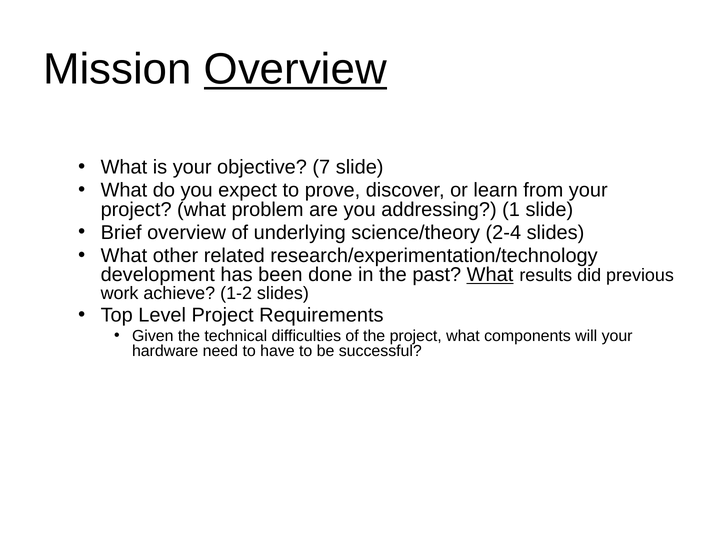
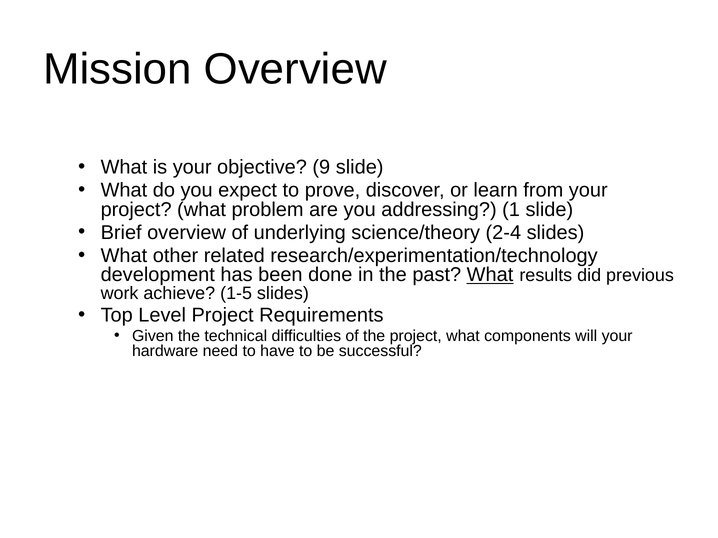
Overview underline: present -> none (295, 70)
7: 7 -> 9 (321, 167)
1-2: 1-2 -> 1-5 (236, 293)
